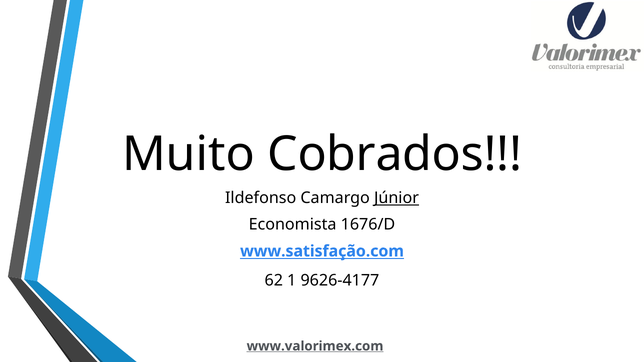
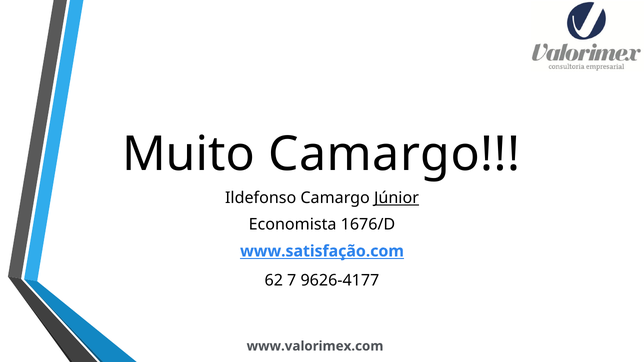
Muito Cobrados: Cobrados -> Camargo (394, 155)
1: 1 -> 7 (292, 281)
www.valorimex.com underline: present -> none (315, 346)
